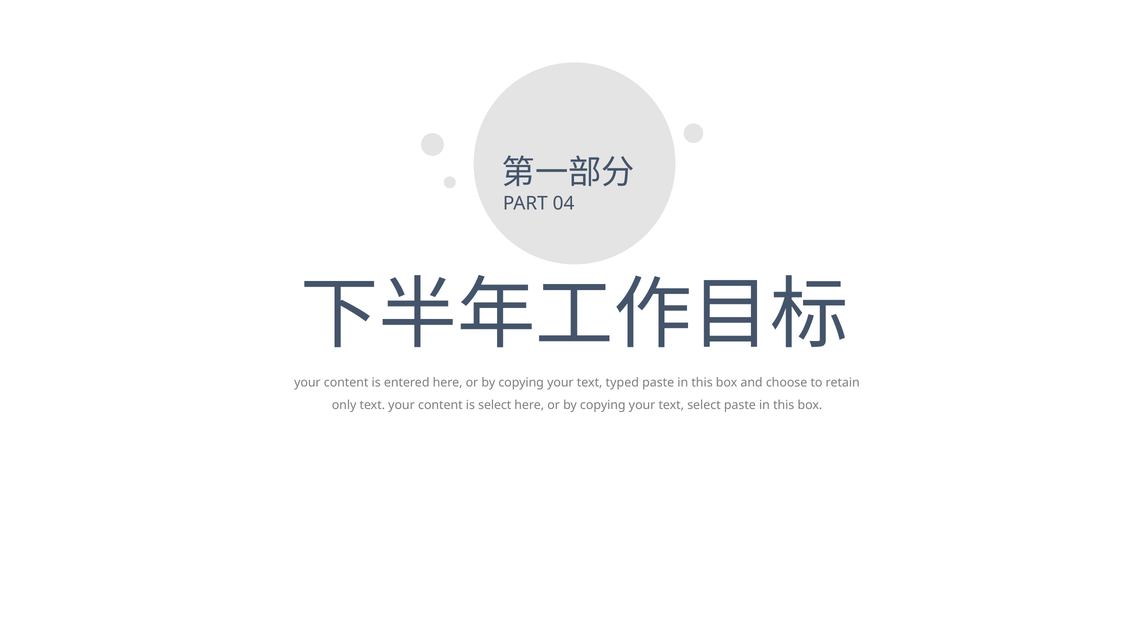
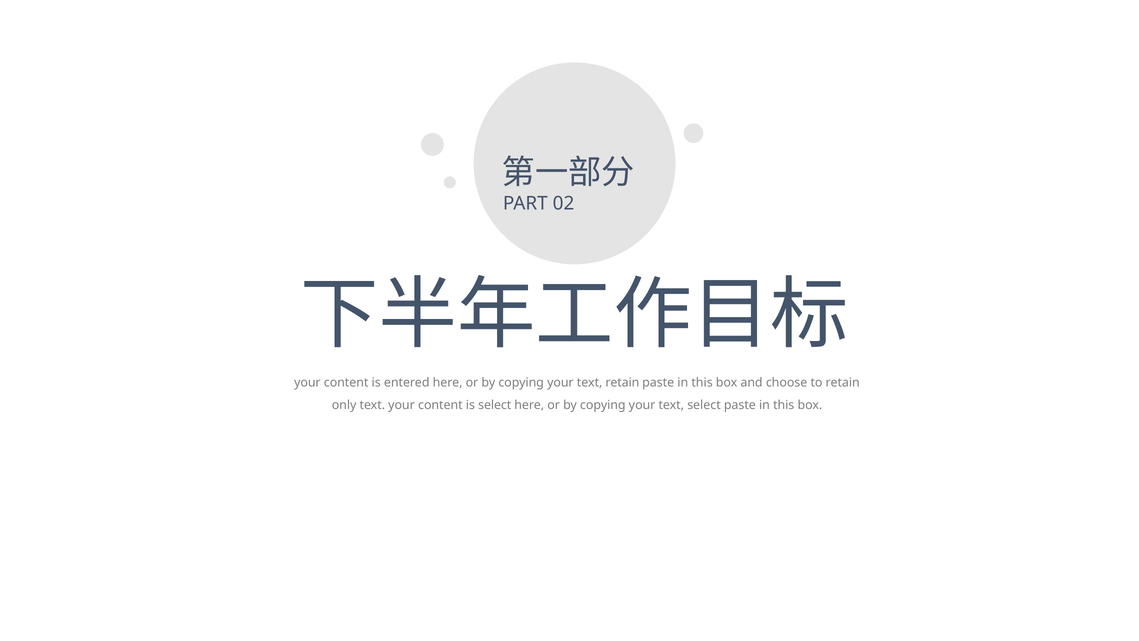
04: 04 -> 02 (564, 204)
text typed: typed -> retain (622, 382)
